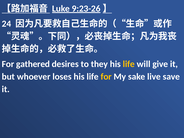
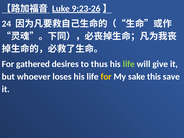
they: they -> thus (99, 64)
life colour: yellow -> light green (129, 64)
live: live -> this (154, 77)
